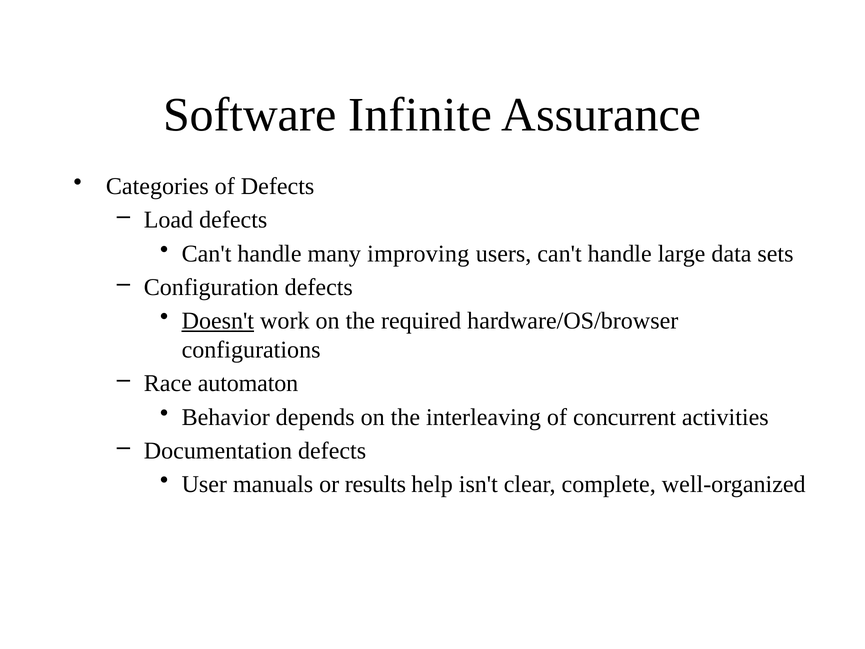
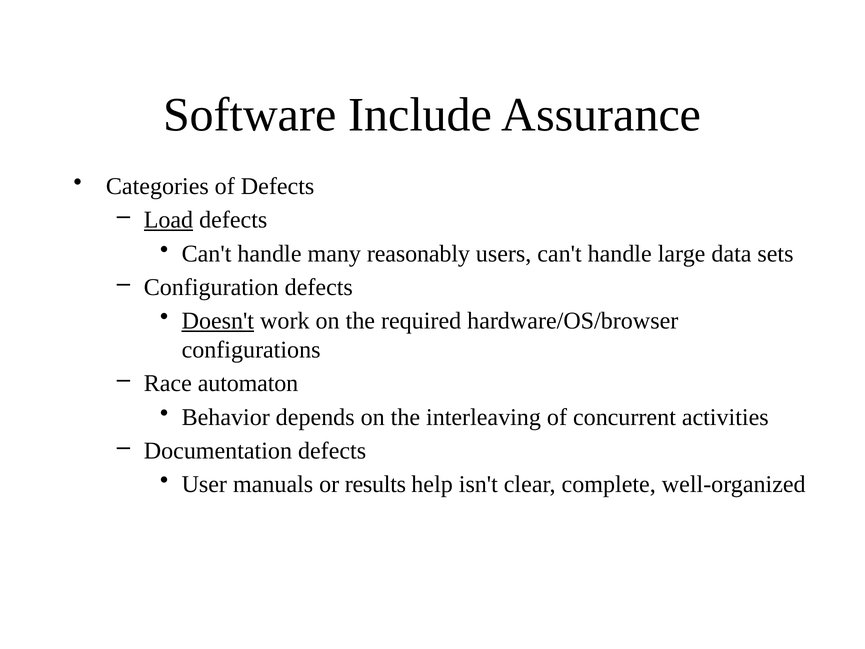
Infinite: Infinite -> Include (420, 115)
Load underline: none -> present (168, 220)
improving: improving -> reasonably (418, 254)
